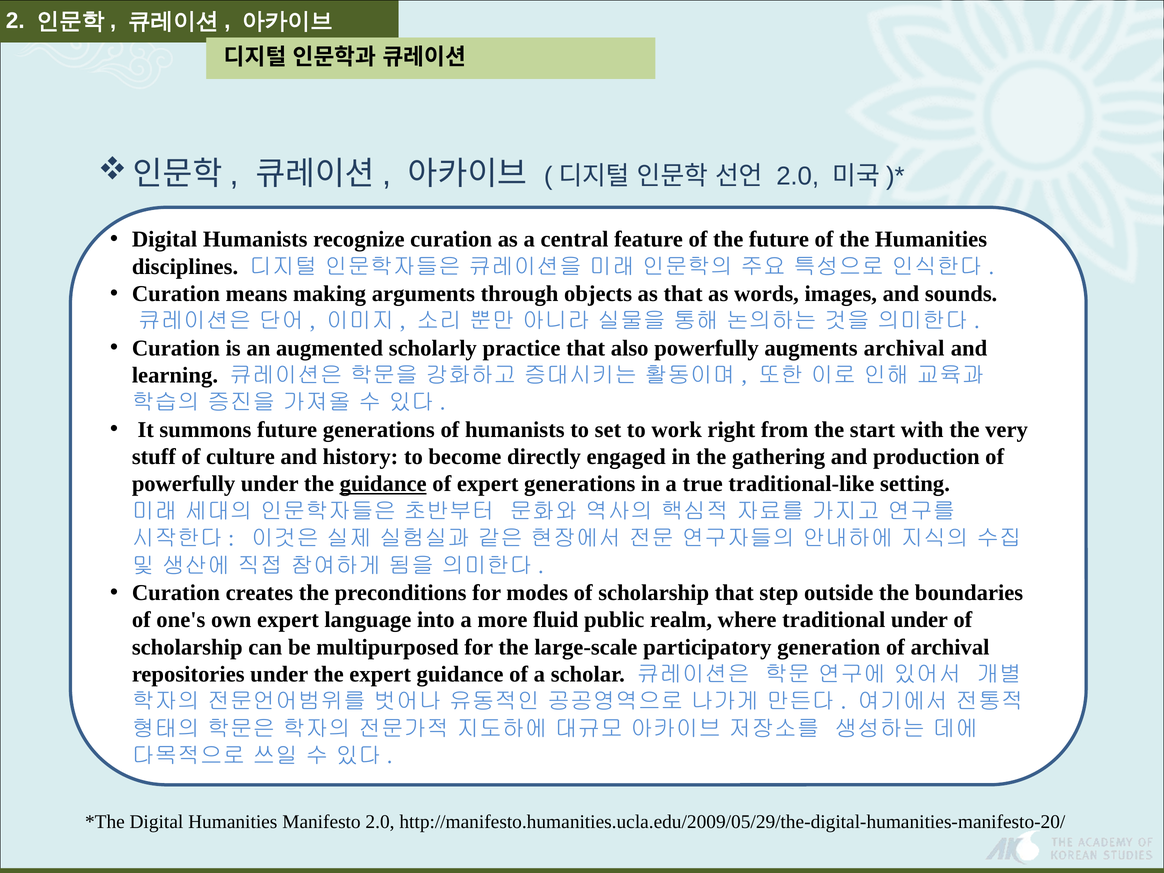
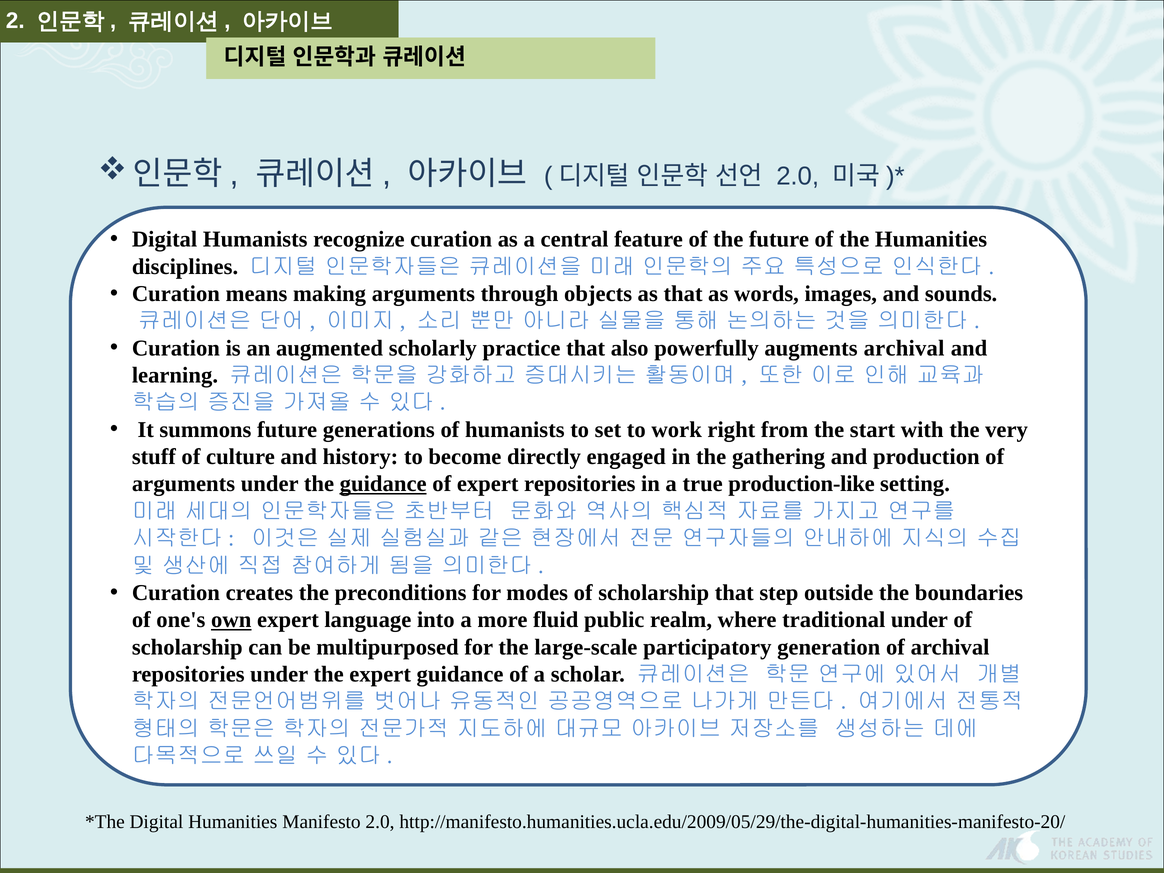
powerfully: powerfully -> arguments (183, 484)
expert generations: generations -> repositories (580, 484)
traditional-like: traditional-like -> production-like (802, 484)
own underline: none -> present (231, 620)
